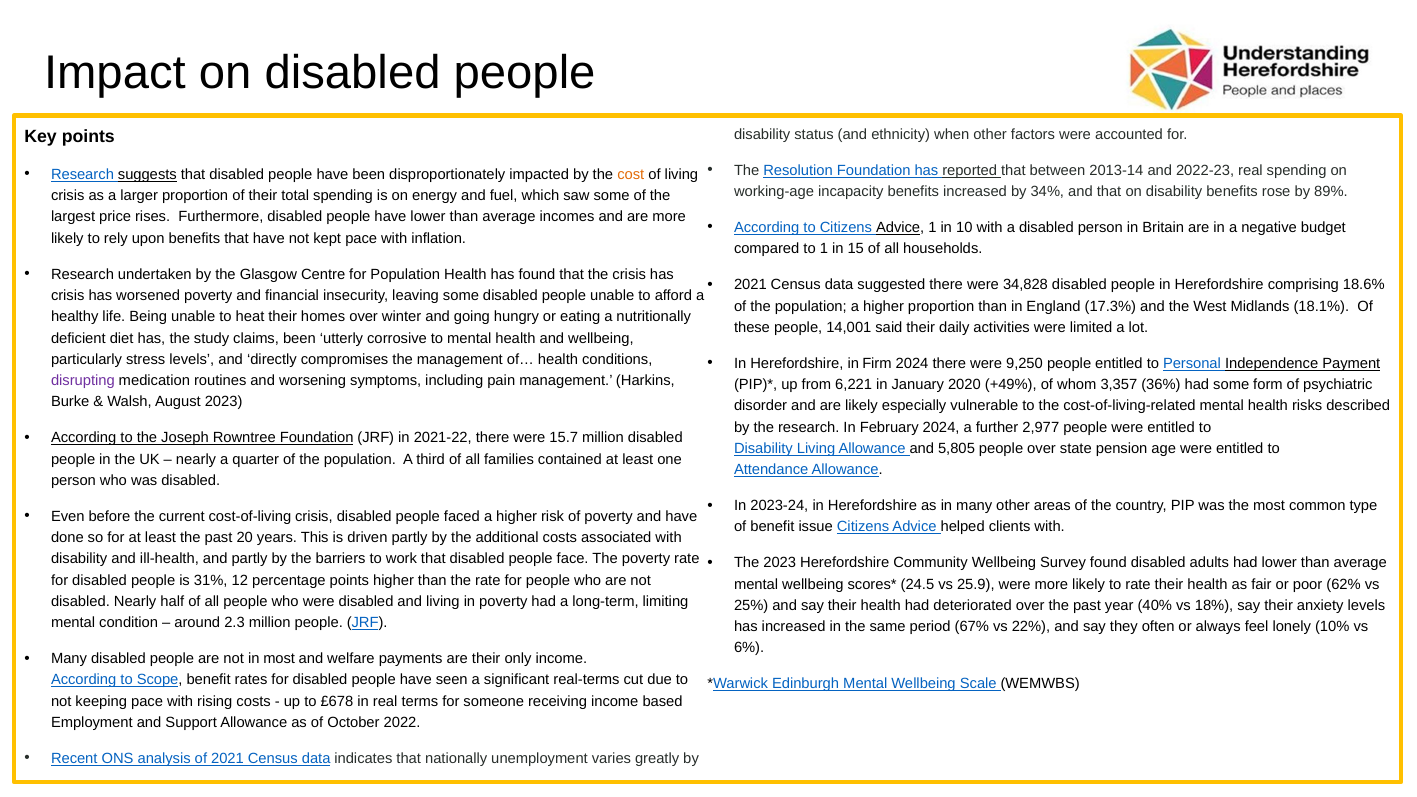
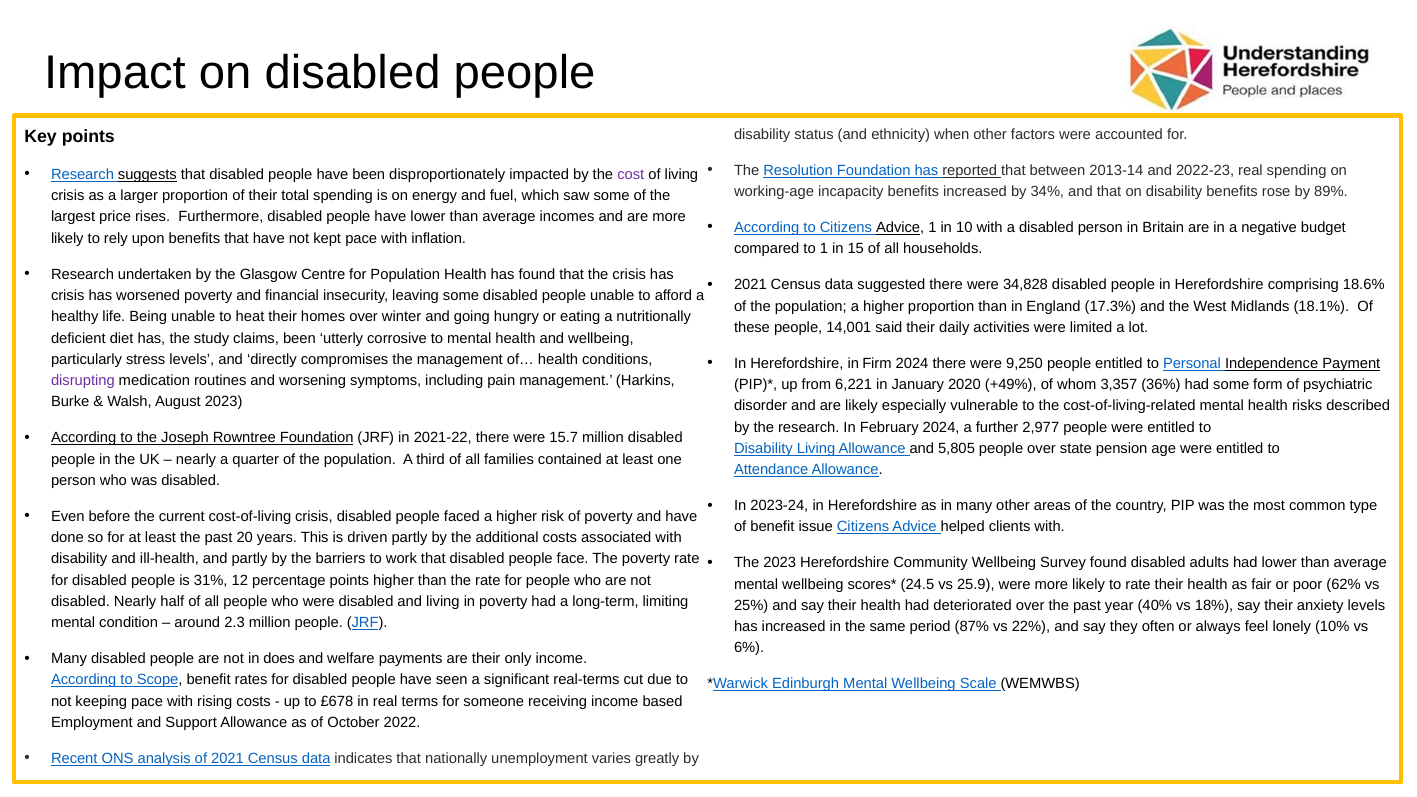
cost colour: orange -> purple (631, 175)
67%: 67% -> 87% (972, 627)
in most: most -> does (279, 659)
